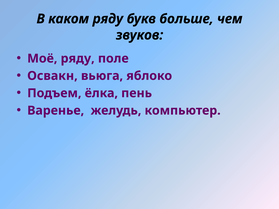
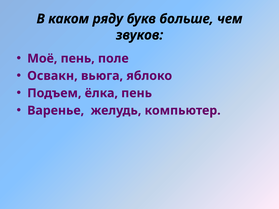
Моё ряду: ряду -> пень (78, 59)
